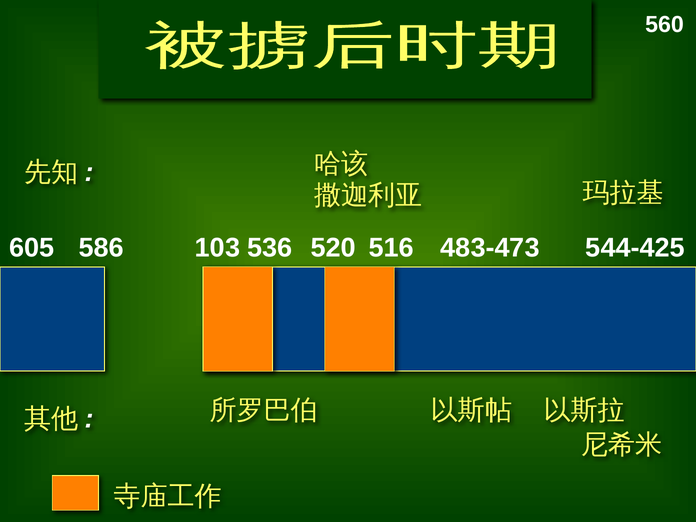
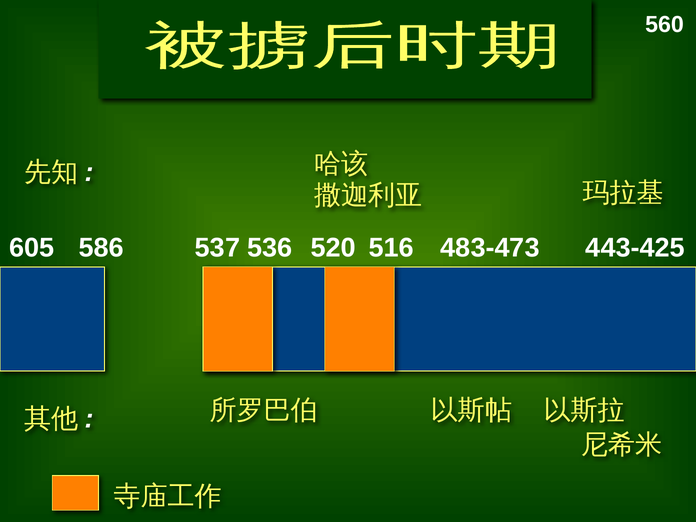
103: 103 -> 537 (218, 248)
544-425: 544-425 -> 443-425 (635, 248)
